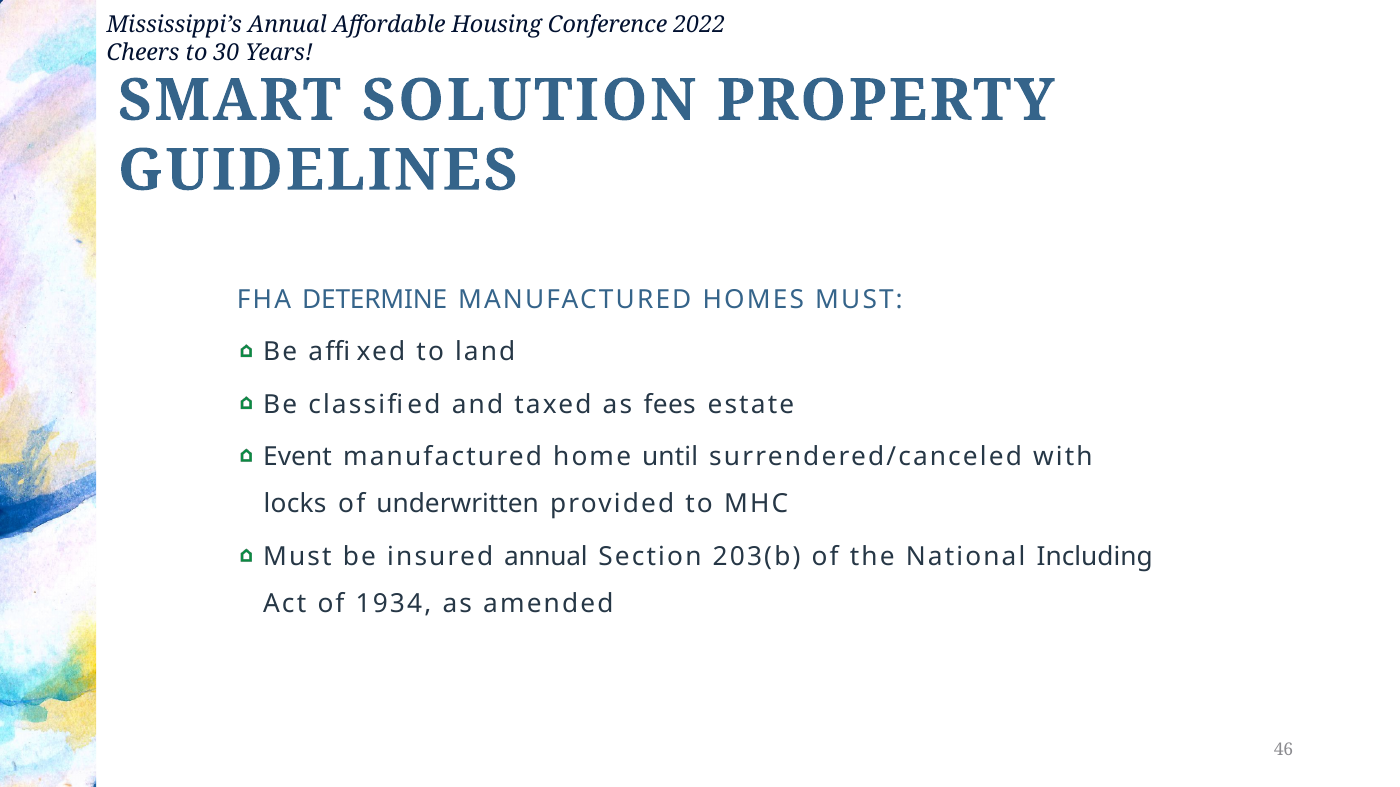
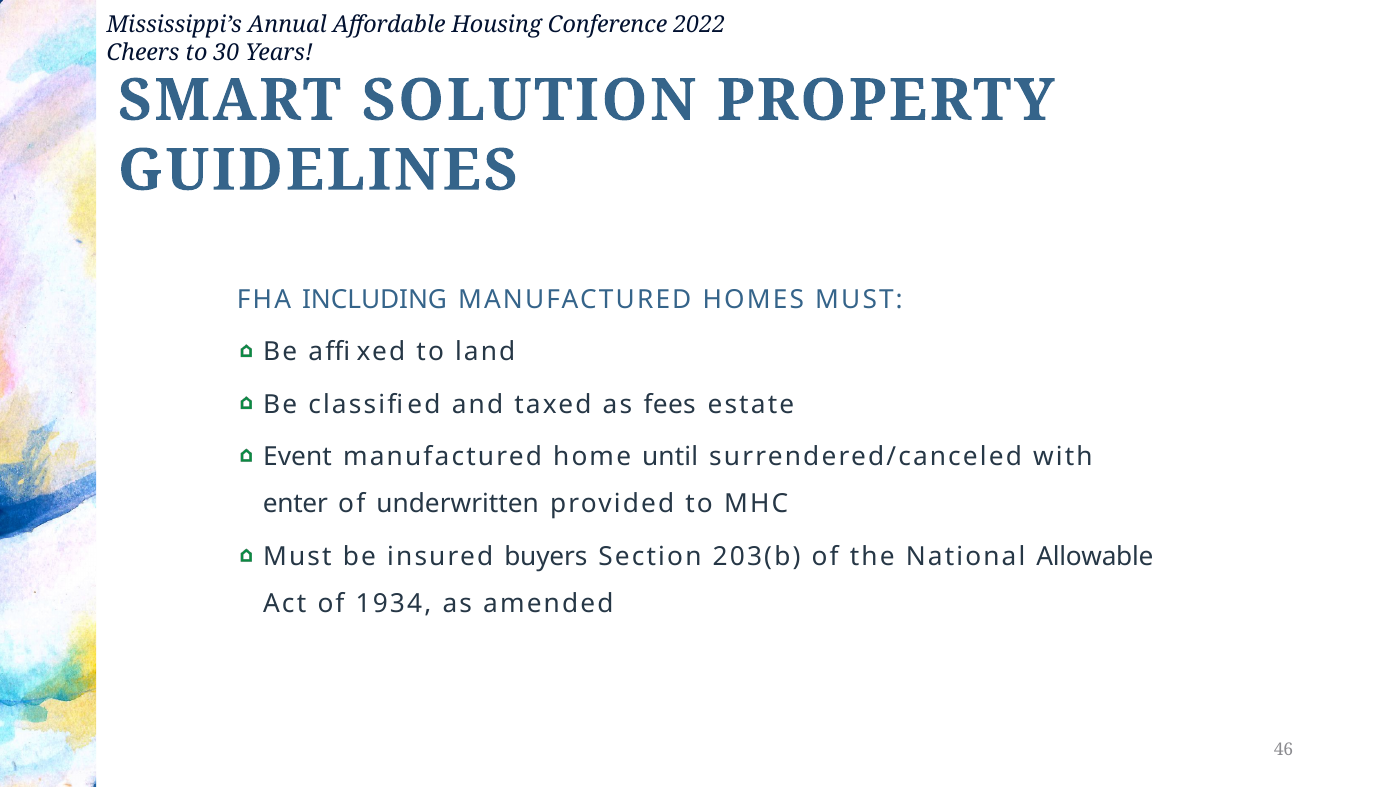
DETERMINE: DETERMINE -> INCLUDING (375, 300)
locks: locks -> enter (295, 505)
insured annual: annual -> buyers (546, 557)
Including: Including -> Allowable (1095, 557)
